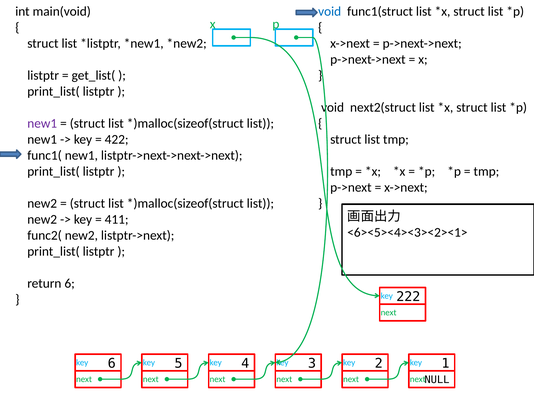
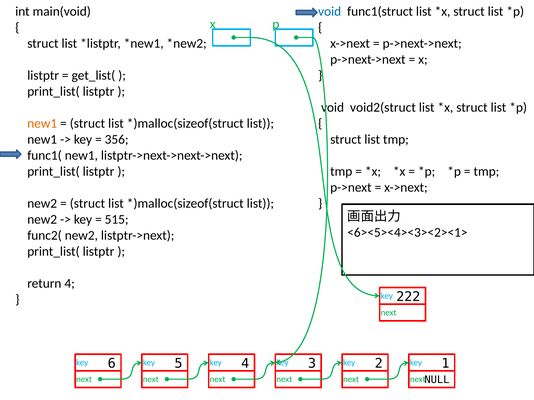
next2(struct: next2(struct -> void2(struct (383, 108)
new1 colour: purple -> orange (42, 124)
422: 422 -> 356 (117, 140)
411: 411 -> 515 (117, 220)
return 6: 6 -> 4 (70, 284)
